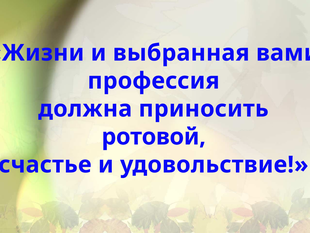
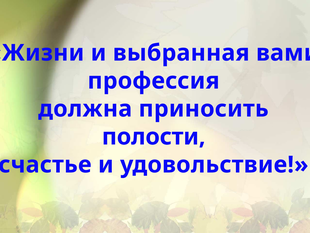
ротовой: ротовой -> полости (154, 137)
